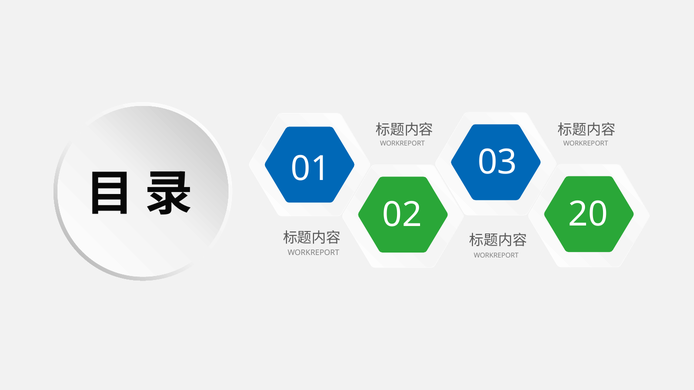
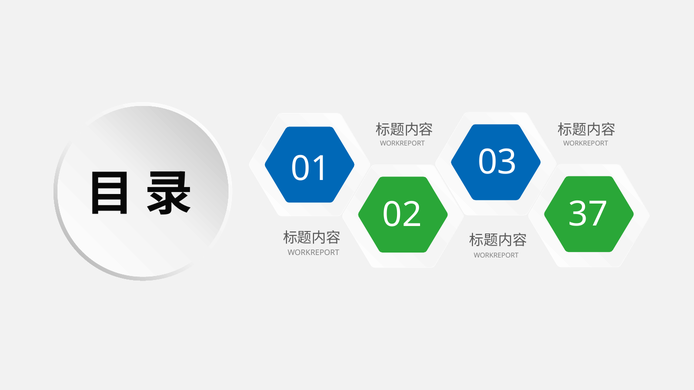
20: 20 -> 37 (588, 215)
